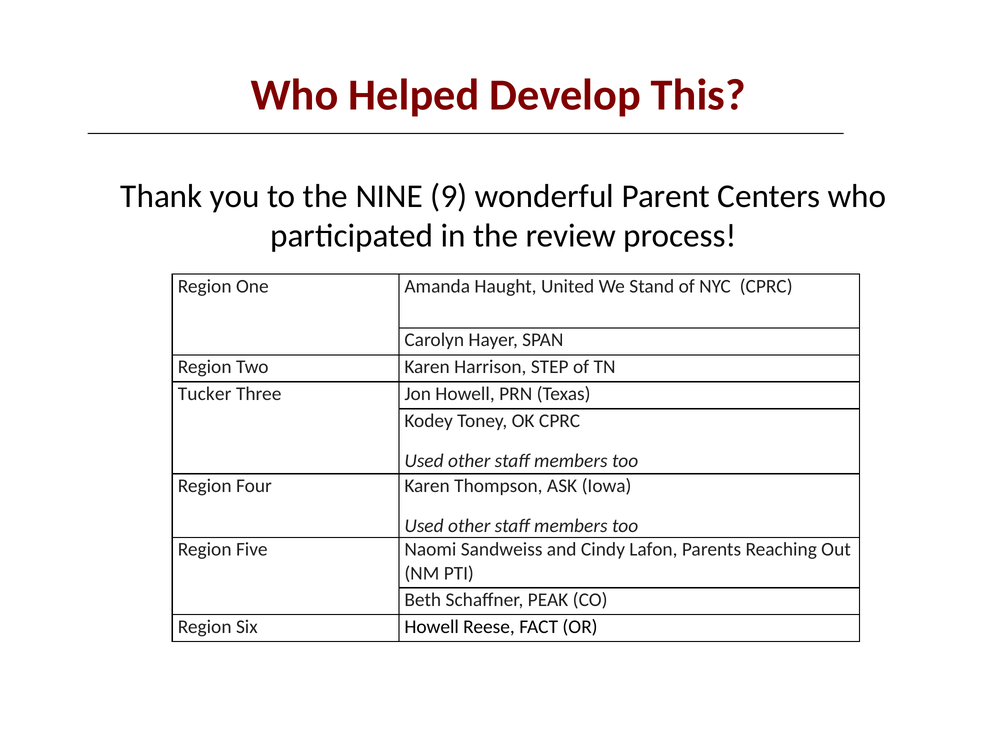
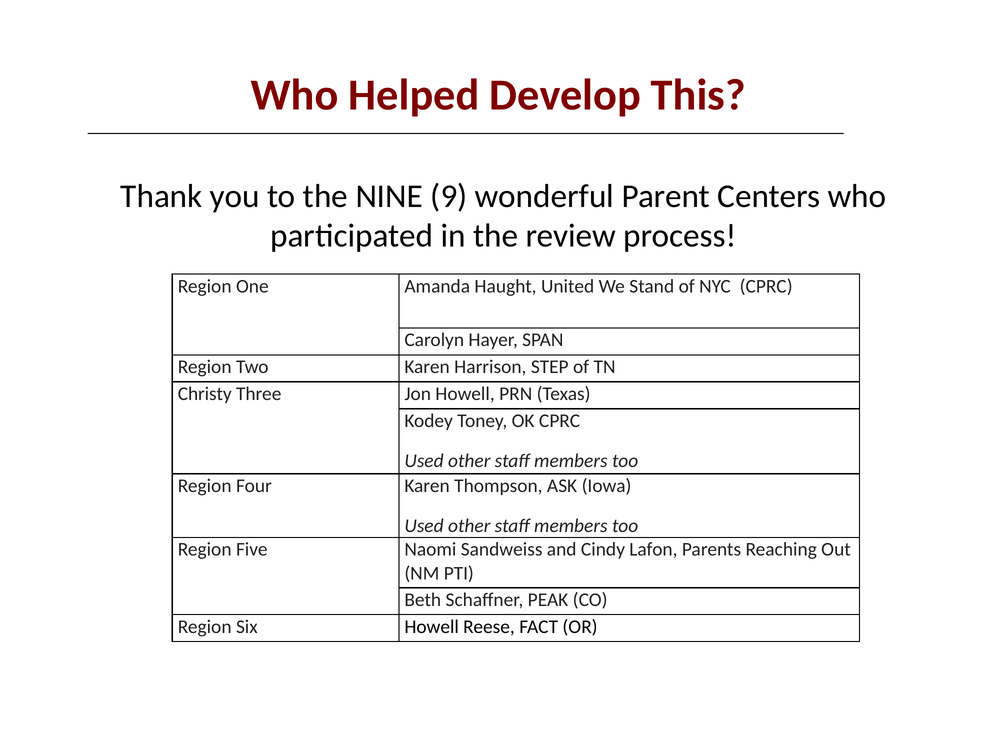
Tucker: Tucker -> Christy (205, 394)
